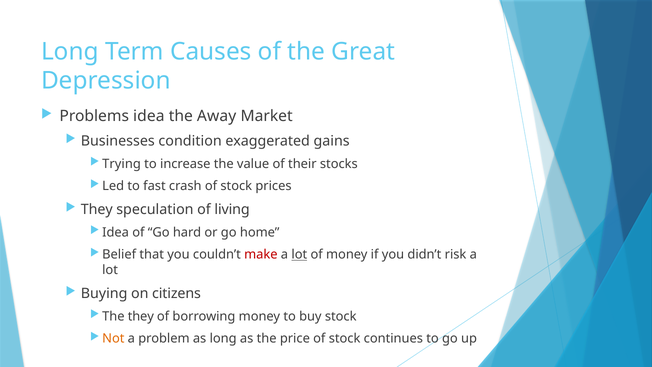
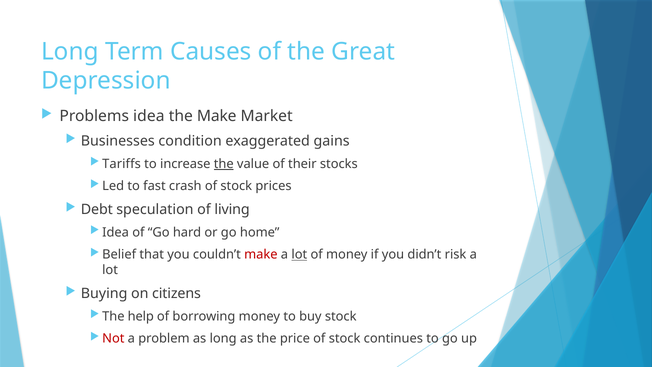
the Away: Away -> Make (217, 116)
Trying: Trying -> Tariffs (122, 164)
the underline: none -> present (224, 164)
They: They -> Debt (97, 209)
The they: they -> help (141, 316)
Not colour: orange -> red (113, 338)
